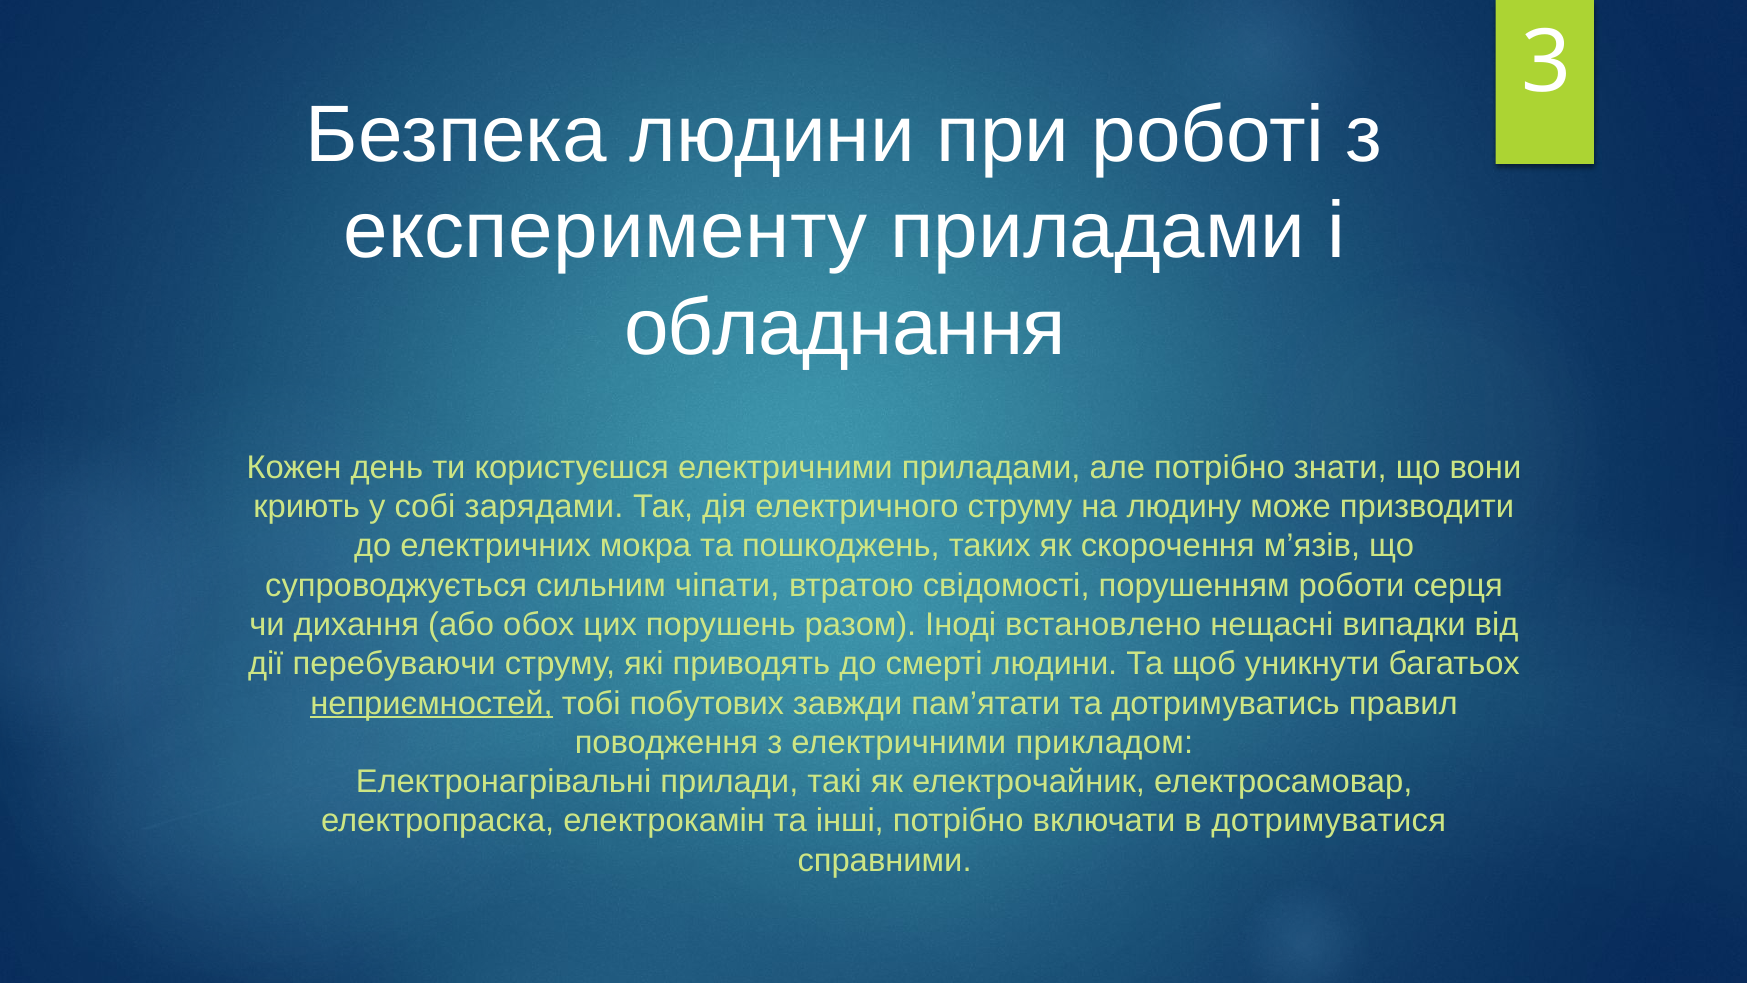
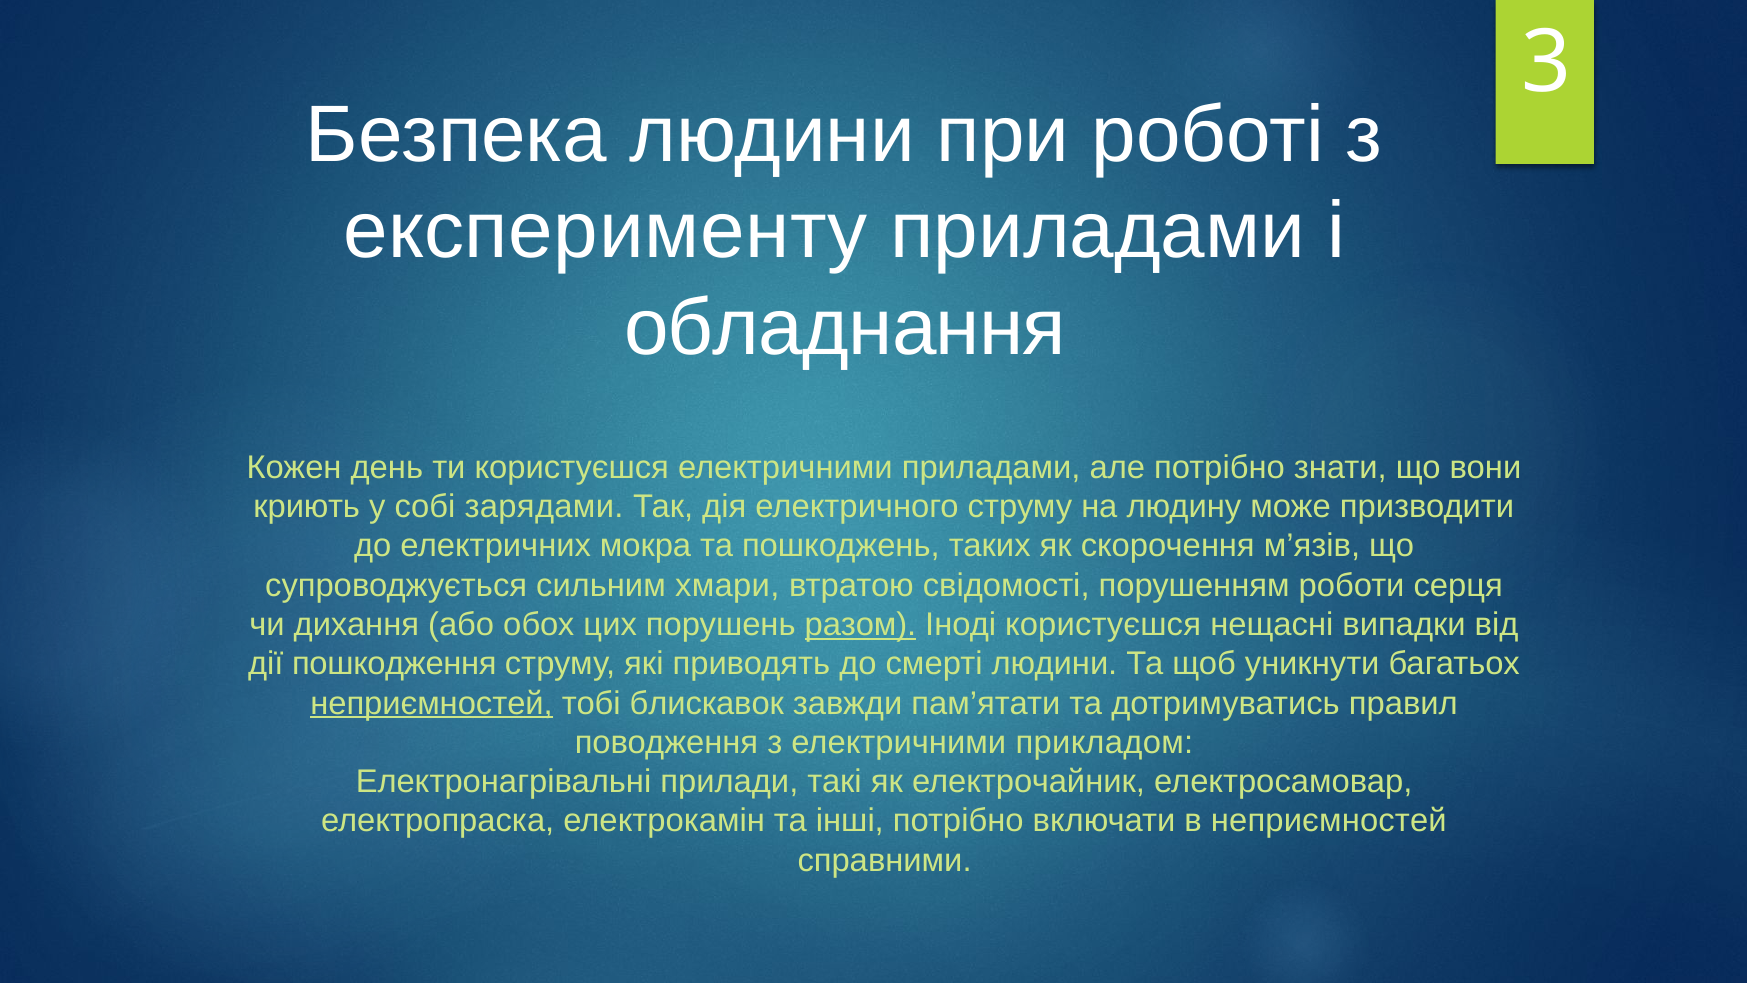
чіпати: чіпати -> хмари (727, 585)
разом underline: none -> present (860, 624)
Іноді встановлено: встановлено -> користуєшся (1103, 624)
перебуваючи: перебуваючи -> пошкодження (394, 664)
побутових: побутових -> блискавок (707, 703)
в дотримуватися: дотримуватися -> неприємностей (1329, 821)
